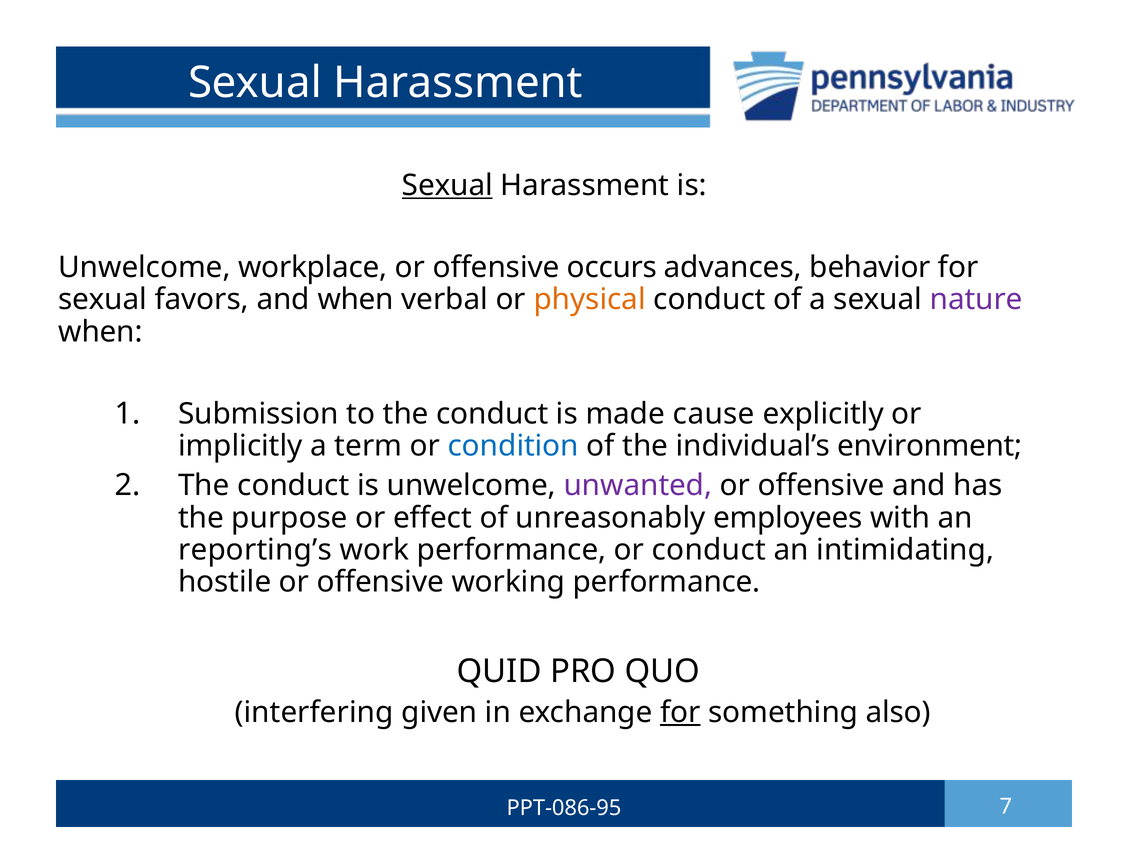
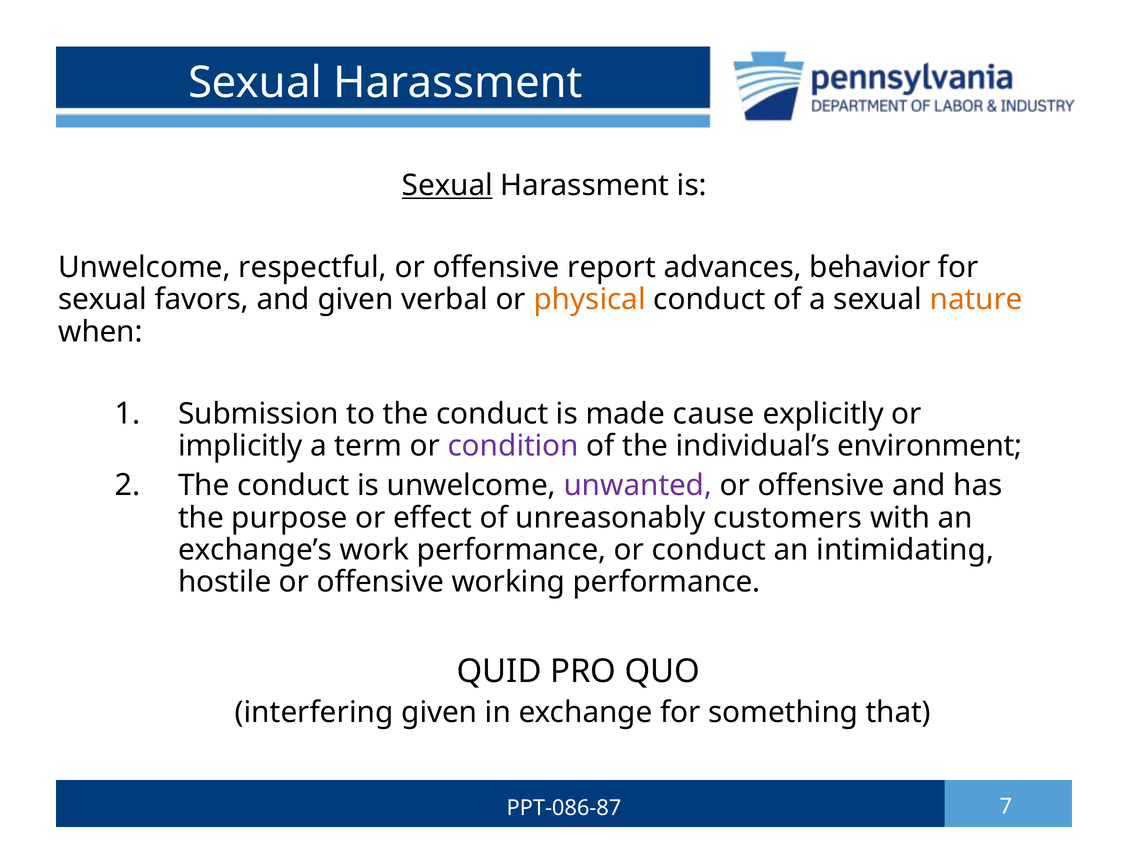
workplace: workplace -> respectful (313, 268)
occurs: occurs -> report (612, 268)
and when: when -> given (356, 300)
nature colour: purple -> orange (976, 300)
condition colour: blue -> purple (513, 446)
employees: employees -> customers (788, 518)
reporting’s: reporting’s -> exchange’s (255, 550)
for underline: present -> none (680, 712)
also: also -> that (898, 712)
PPT-086-95: PPT-086-95 -> PPT-086-87 (564, 808)
